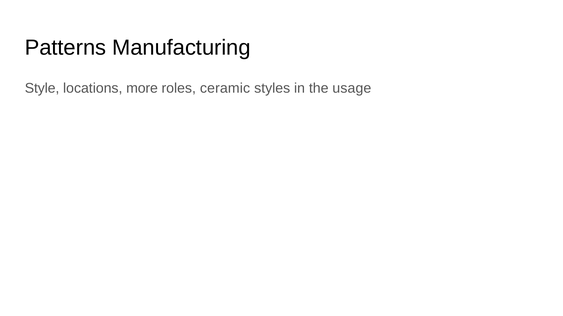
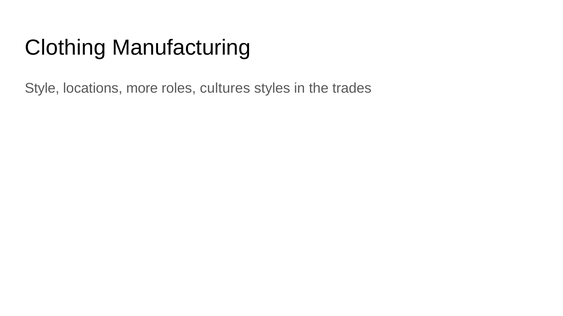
Patterns: Patterns -> Clothing (65, 48)
ceramic: ceramic -> cultures (225, 89)
usage: usage -> trades (352, 89)
